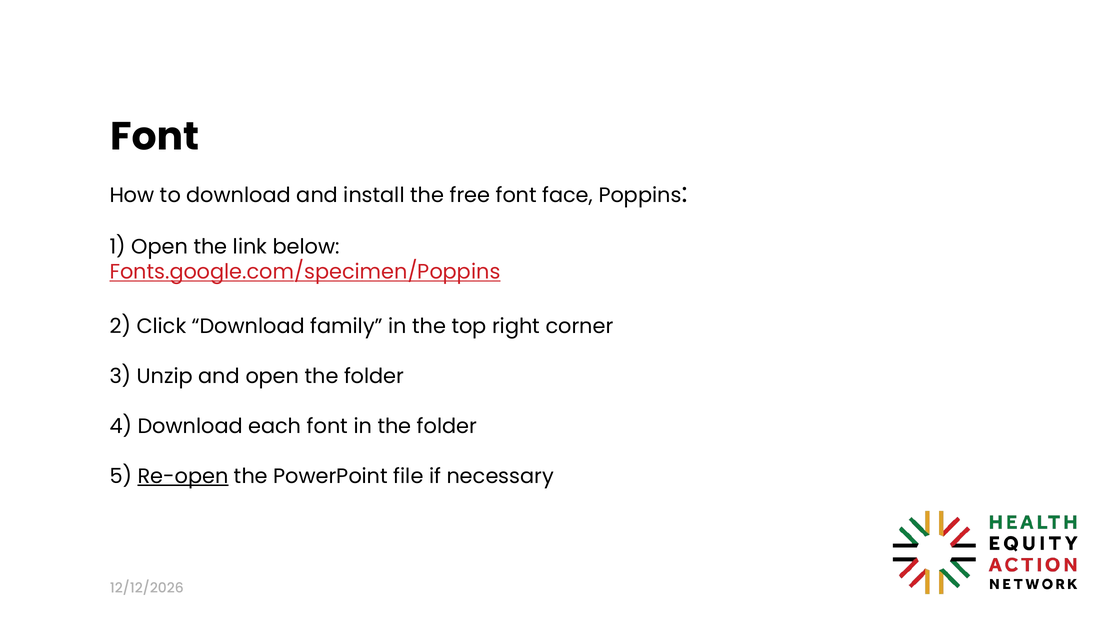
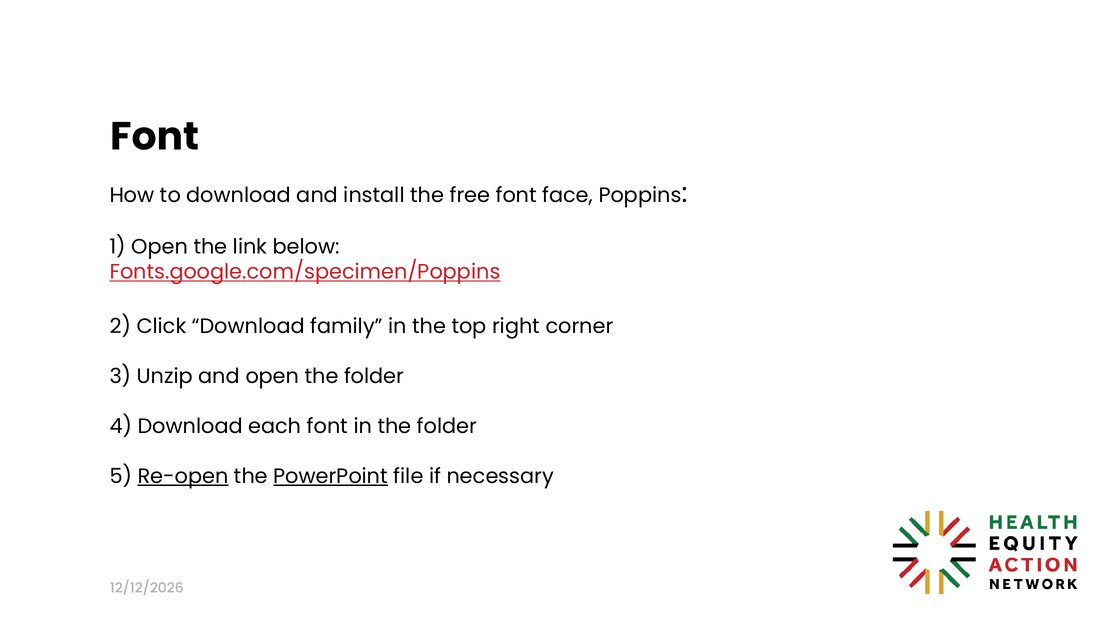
PowerPoint underline: none -> present (331, 477)
